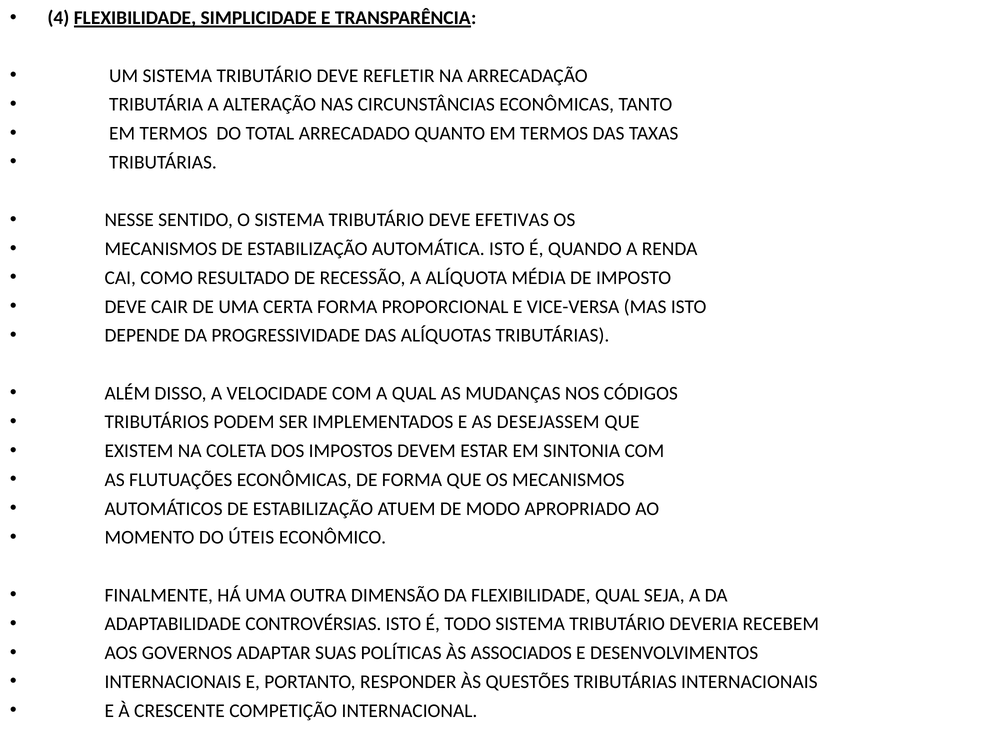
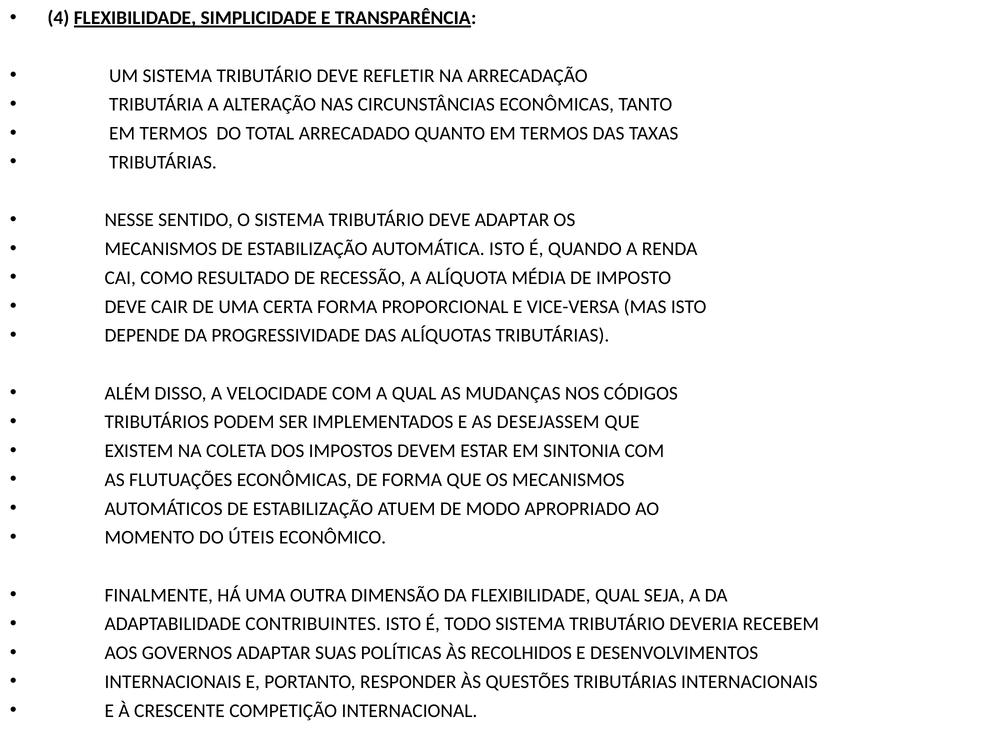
DEVE EFETIVAS: EFETIVAS -> ADAPTAR (512, 220)
CONTROVÉRSIAS: CONTROVÉRSIAS -> CONTRIBUINTES (313, 624)
ASSOCIADOS: ASSOCIADOS -> RECOLHIDOS (521, 653)
